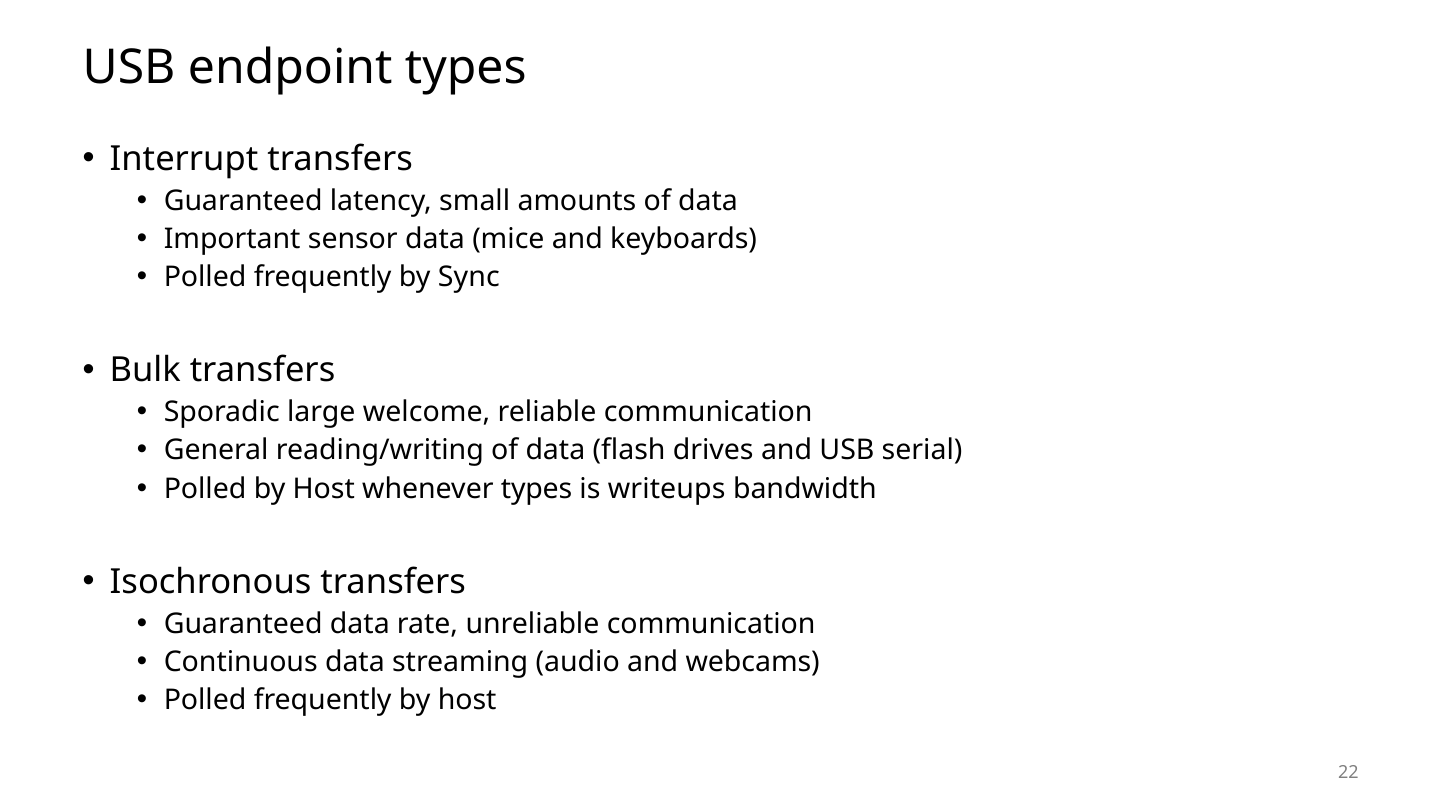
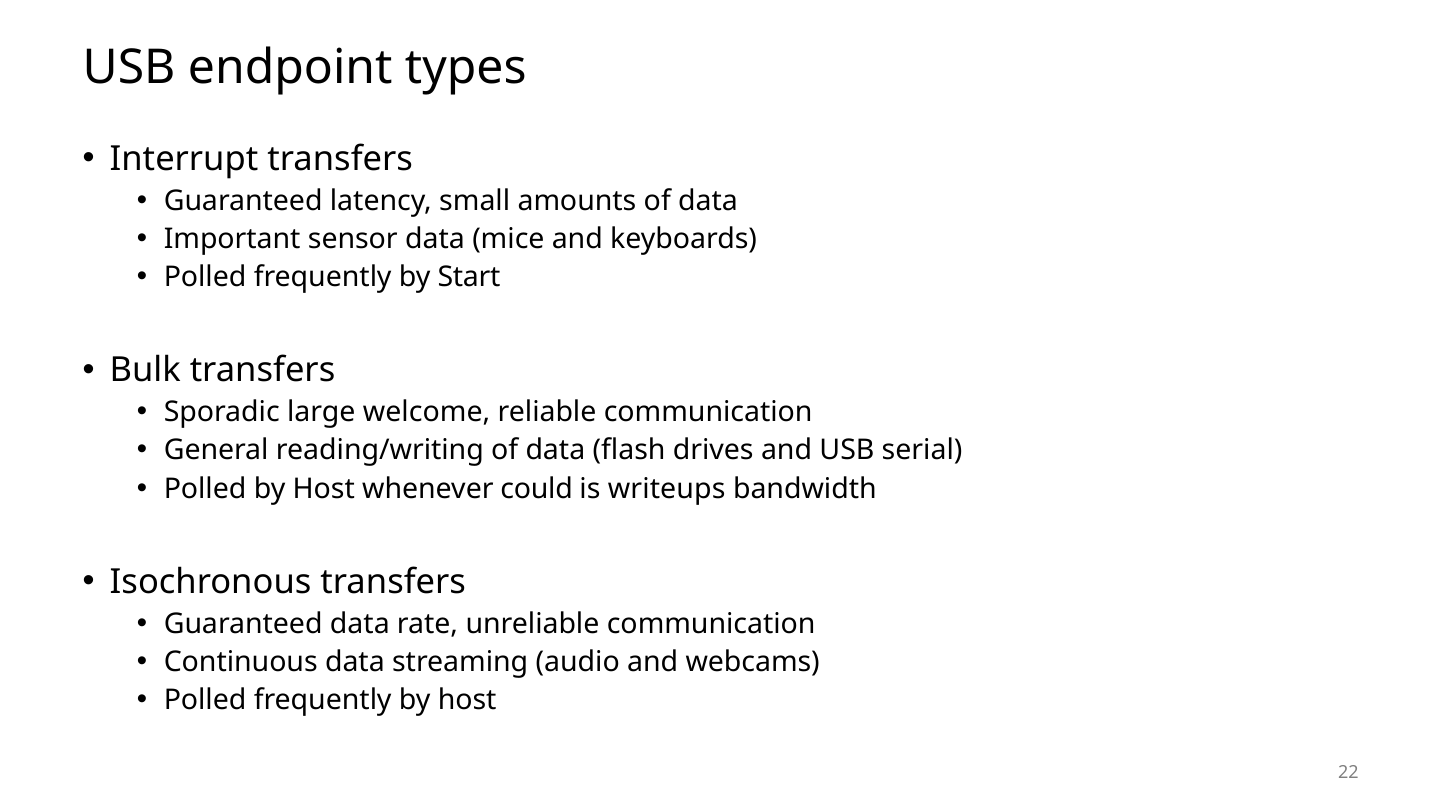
Sync: Sync -> Start (469, 277)
whenever types: types -> could (537, 489)
